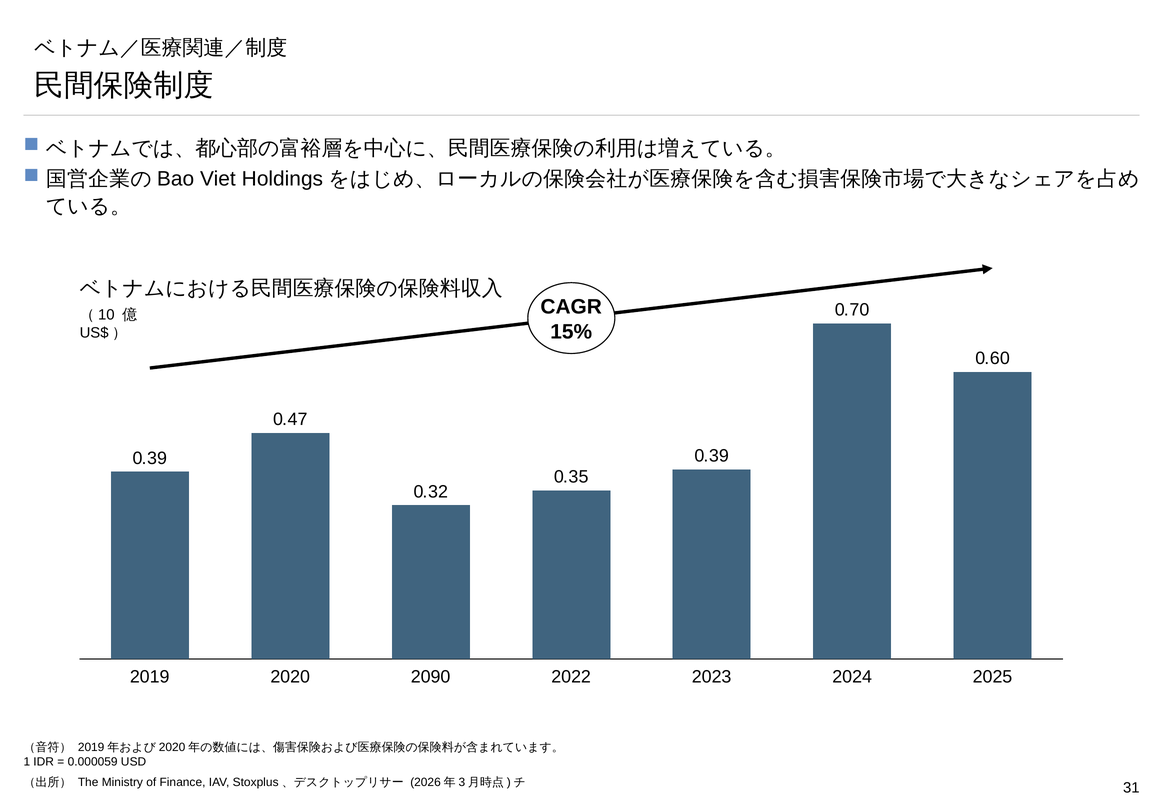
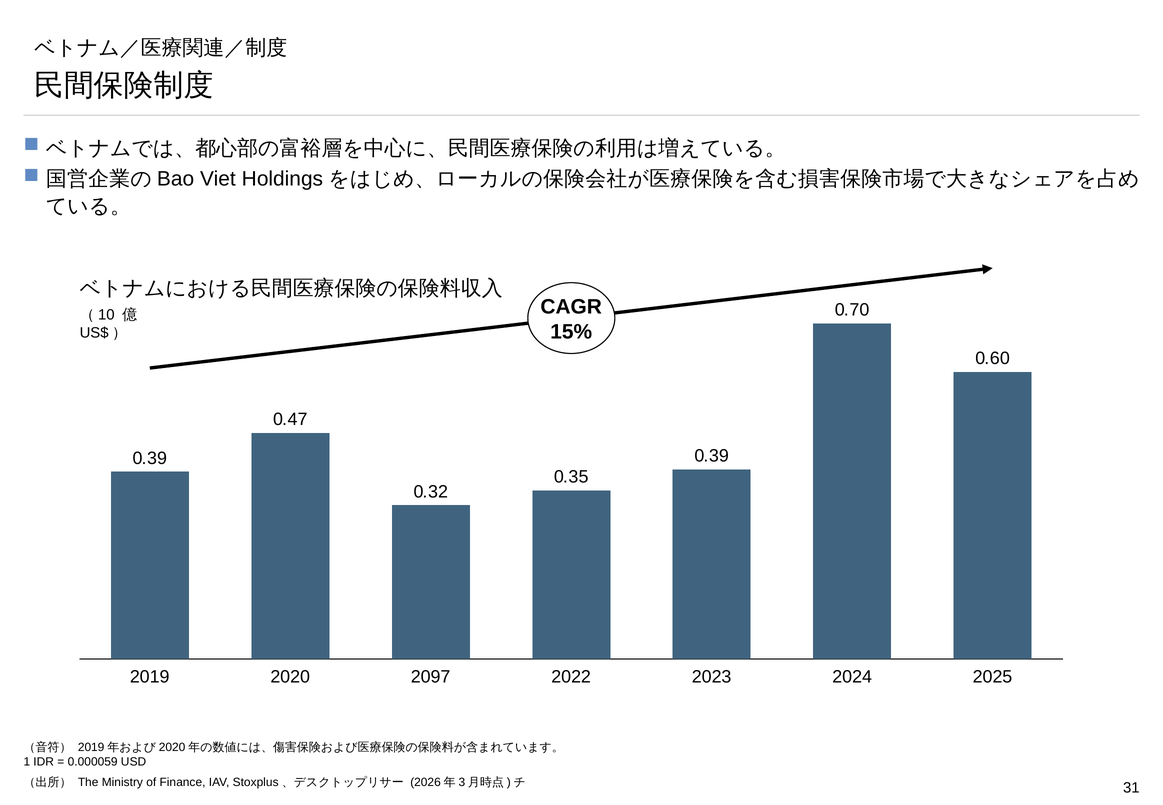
2090: 2090 -> 2097 (431, 677)
